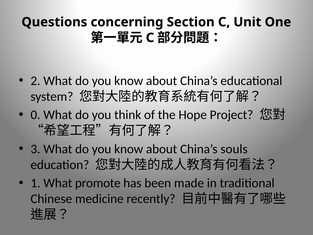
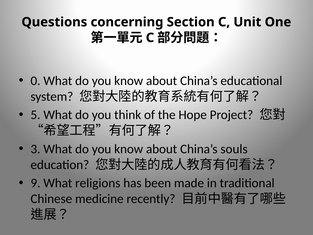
2: 2 -> 0 (35, 81)
0: 0 -> 5 (35, 115)
1: 1 -> 9 (35, 183)
promote: promote -> religions (98, 183)
